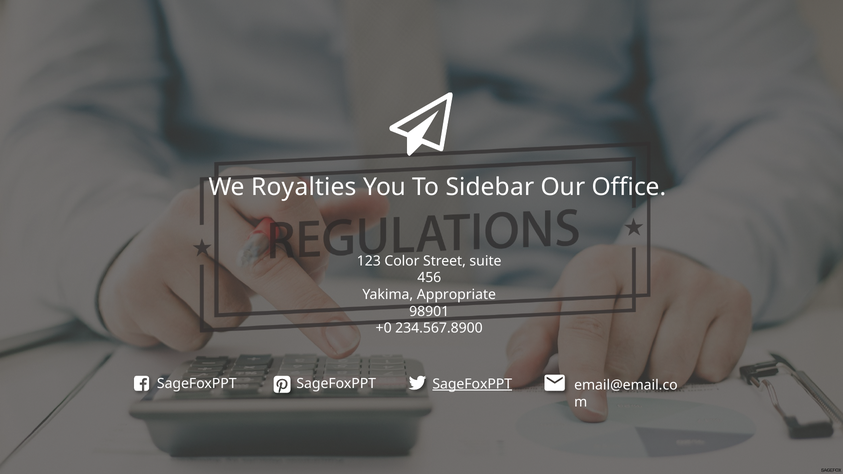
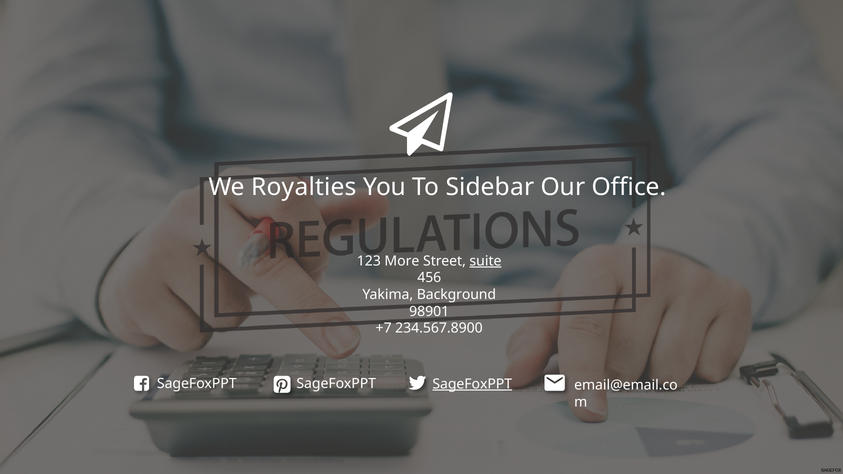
Color: Color -> More (402, 261)
suite underline: none -> present (485, 261)
Appropriate: Appropriate -> Background (456, 295)
+0: +0 -> +7 (384, 328)
